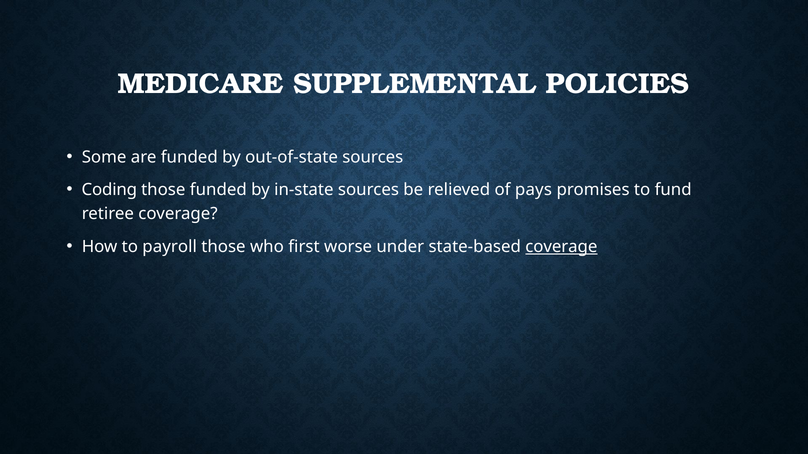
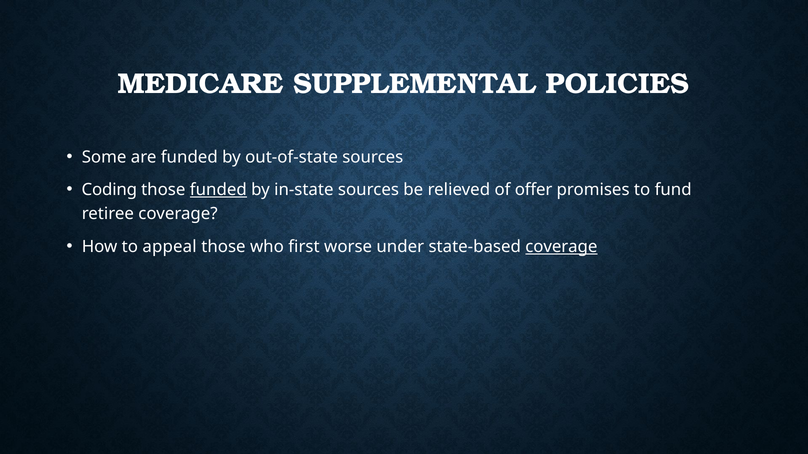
funded underline: none -> present (218, 190)
pays: pays -> offer (534, 190)
payroll: payroll -> appeal (170, 247)
